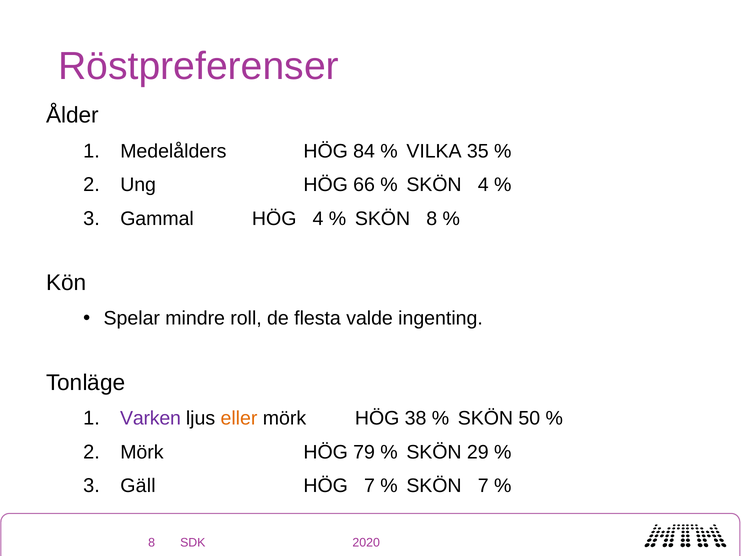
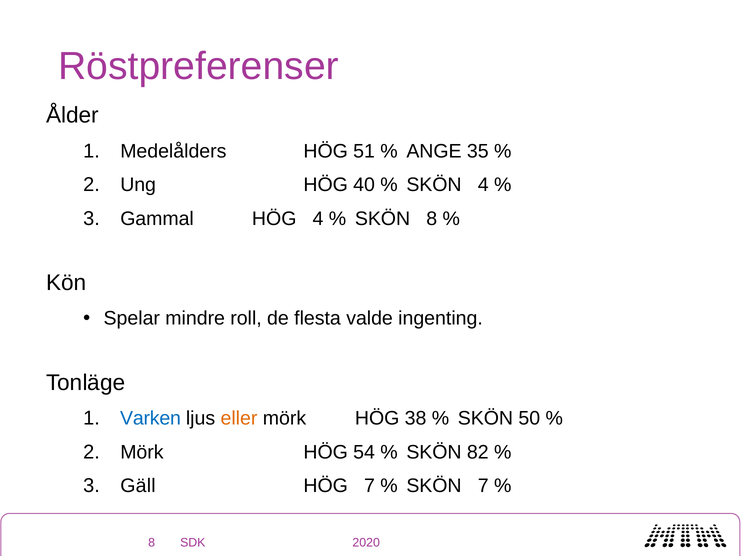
84: 84 -> 51 (364, 151)
VILKA: VILKA -> ANGE (434, 151)
66: 66 -> 40 (364, 185)
Varken colour: purple -> blue (151, 418)
79: 79 -> 54 (364, 452)
29: 29 -> 82 (478, 452)
